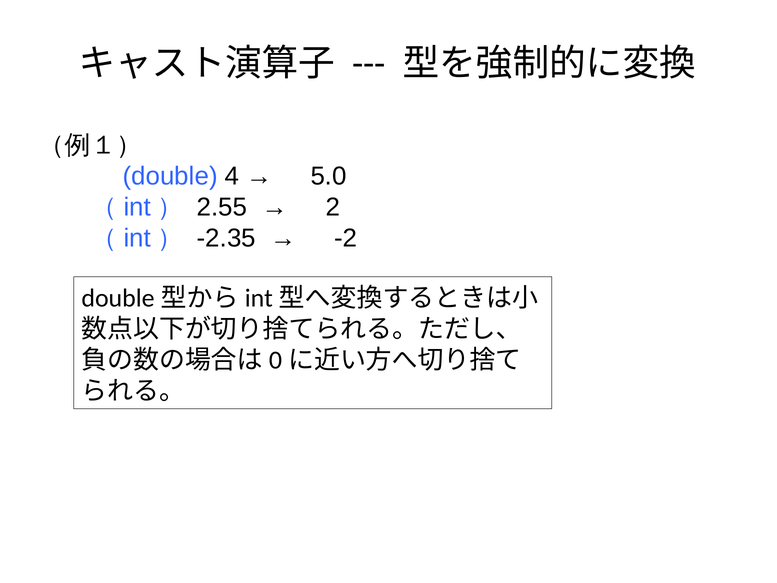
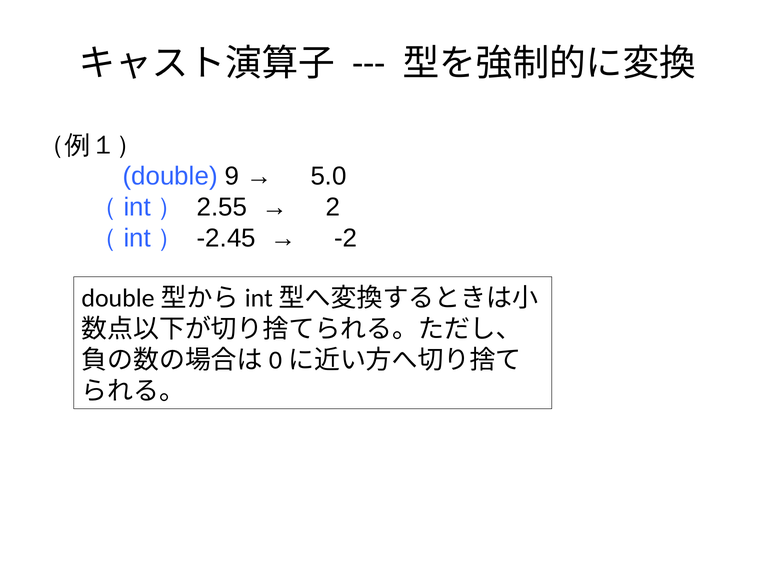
4: 4 -> 9 (232, 176)
-2.35: -2.35 -> -2.45 (226, 238)
